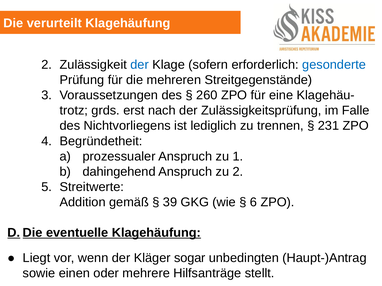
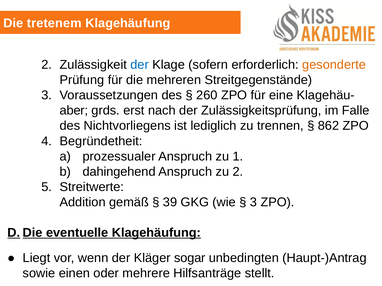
verurteilt: verurteilt -> tretenem (54, 23)
gesonderte colour: blue -> orange (334, 65)
trotz: trotz -> aber (74, 111)
231: 231 -> 862 (329, 126)
6: 6 -> 3 (253, 202)
